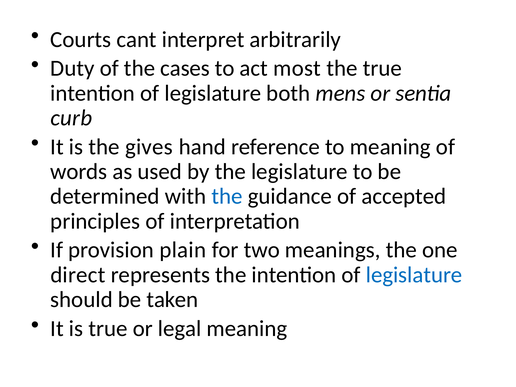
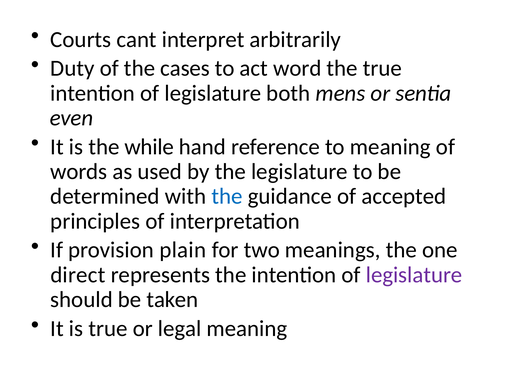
most: most -> word (297, 68)
curb: curb -> even (72, 118)
gives: gives -> while (149, 147)
legislature colour: blue -> purple (414, 275)
